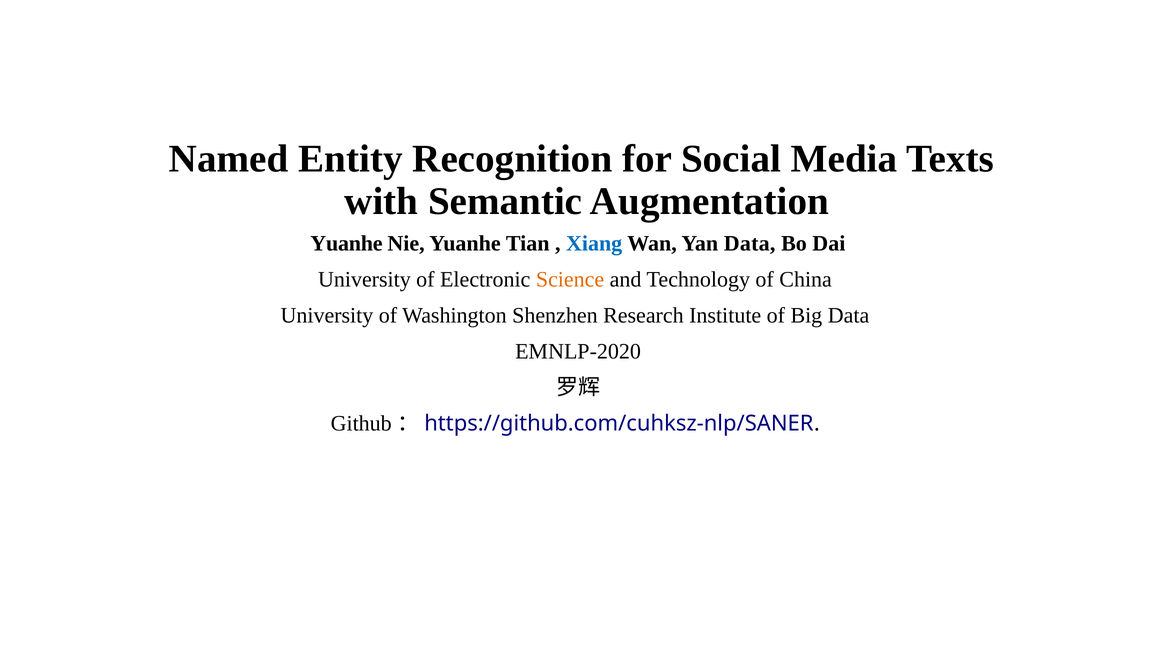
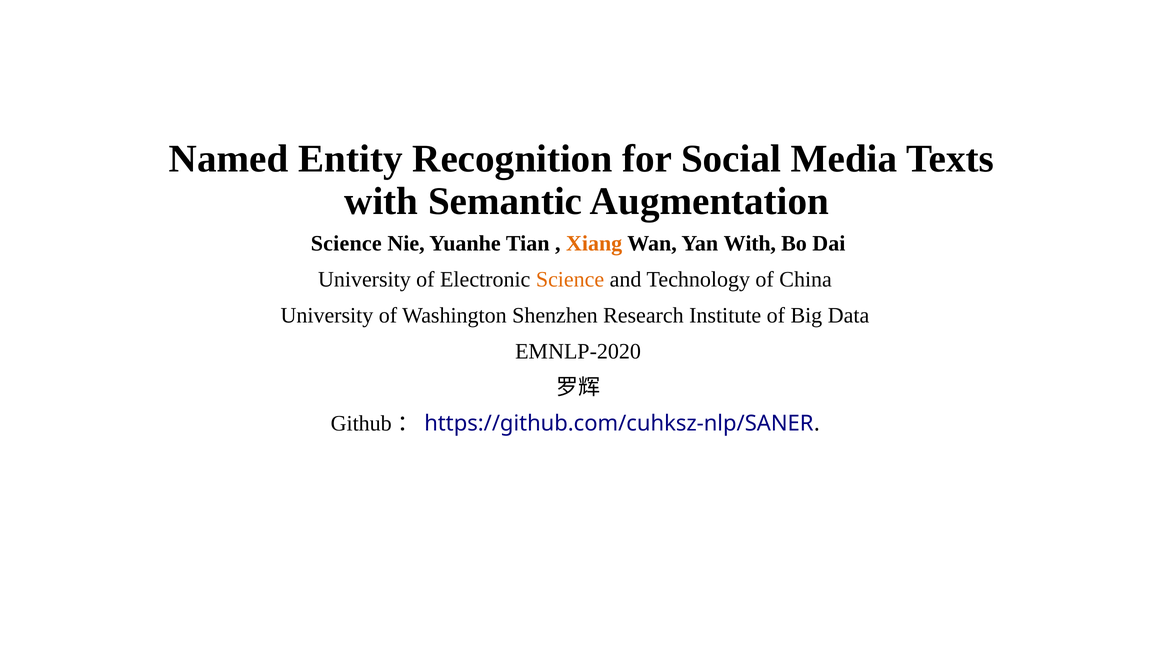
Yuanhe: Yuanhe -> Science (346, 243)
Xiang colour: blue -> orange (594, 243)
Yan Data: Data -> With (750, 243)
